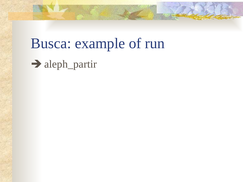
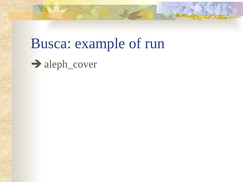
aleph_partir: aleph_partir -> aleph_cover (71, 64)
